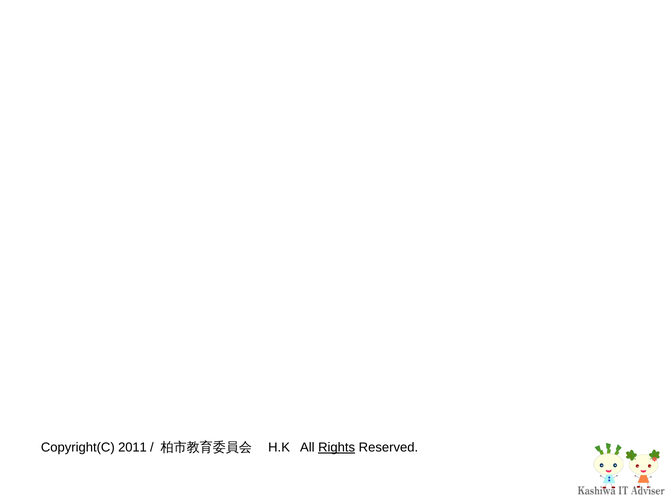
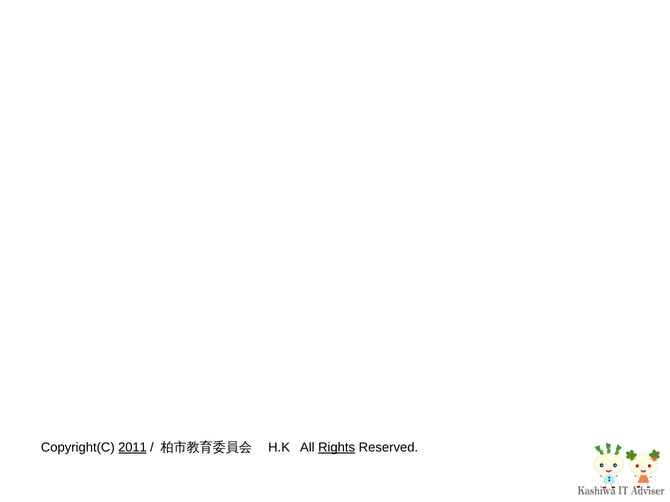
2011 underline: none -> present (133, 448)
